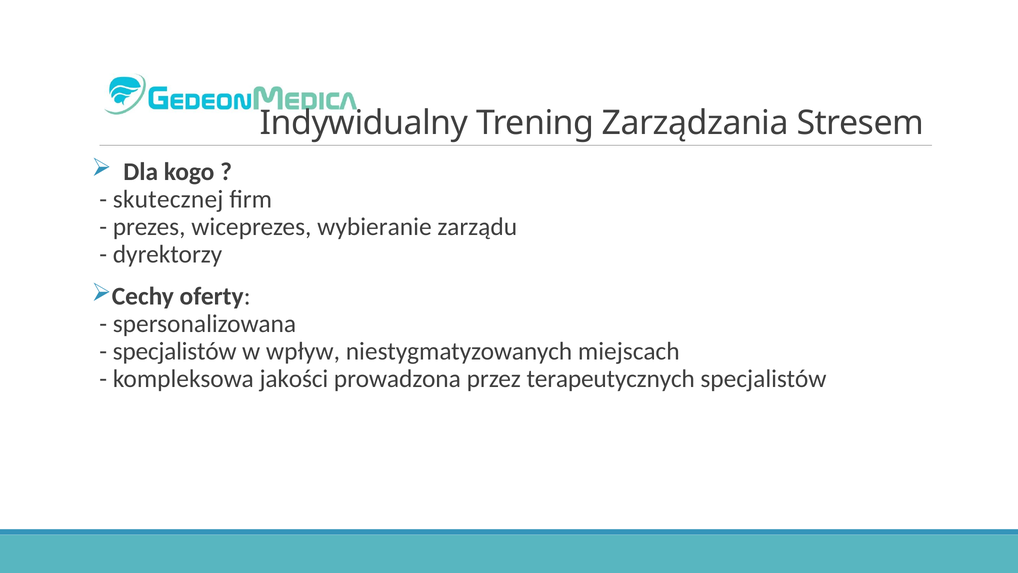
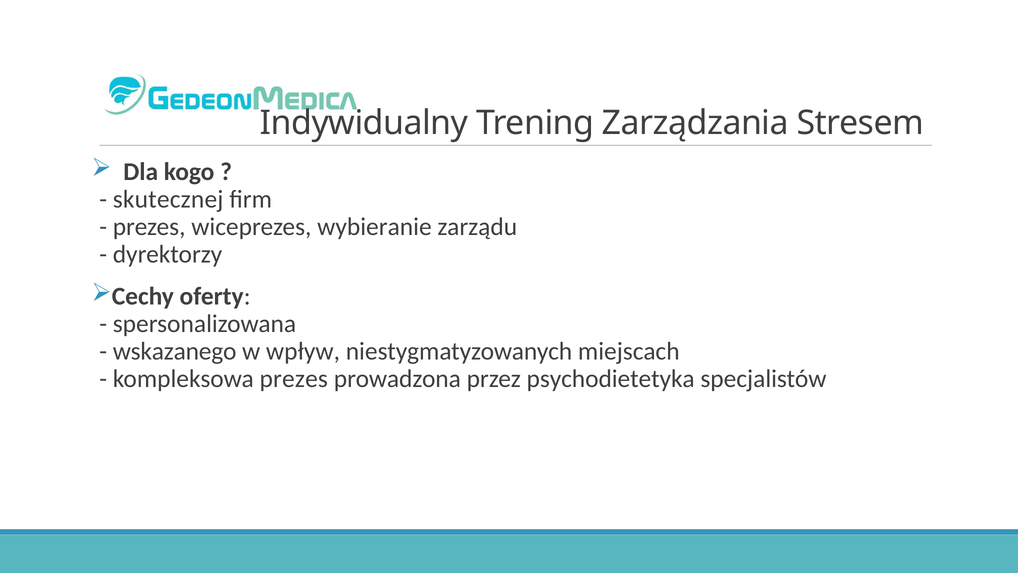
specjalistów: specjalistów -> wskazanego (175, 351)
kompleksowa jakości: jakości -> prezes (294, 379)
terapeutycznych: terapeutycznych -> psychodietetyka (611, 379)
